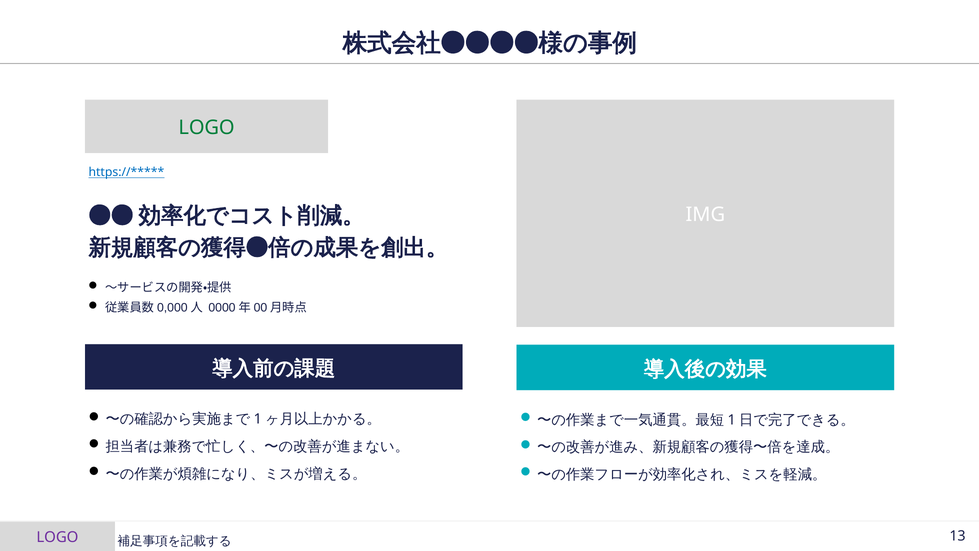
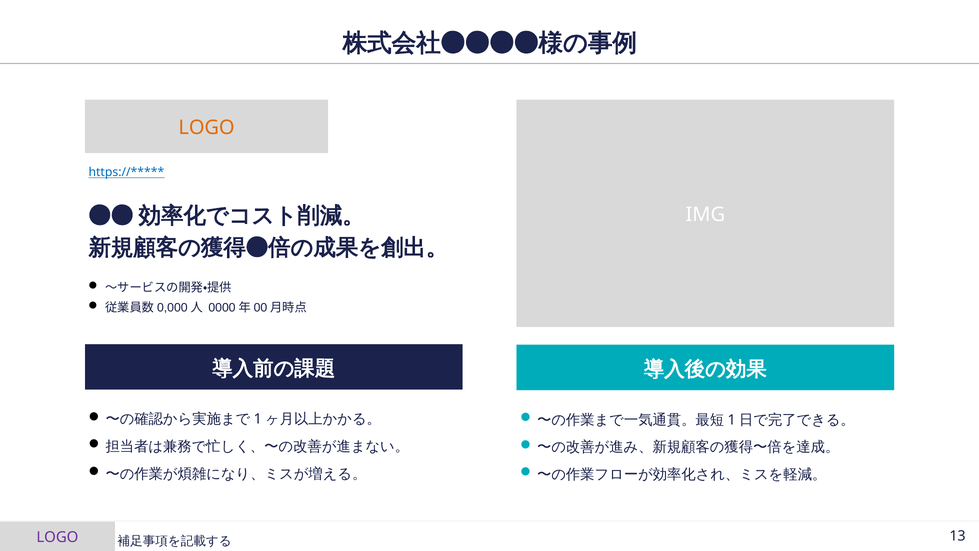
LOGO colour: green -> orange (207, 128)
